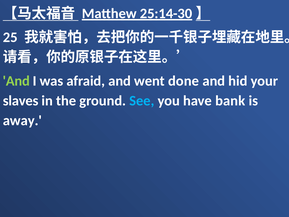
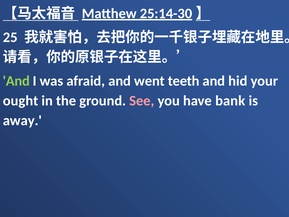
done: done -> teeth (184, 81)
slaves: slaves -> ought (21, 101)
See colour: light blue -> pink (142, 101)
